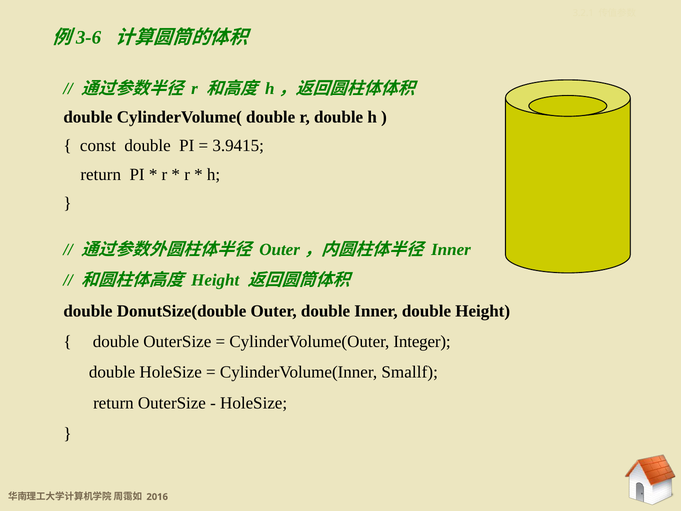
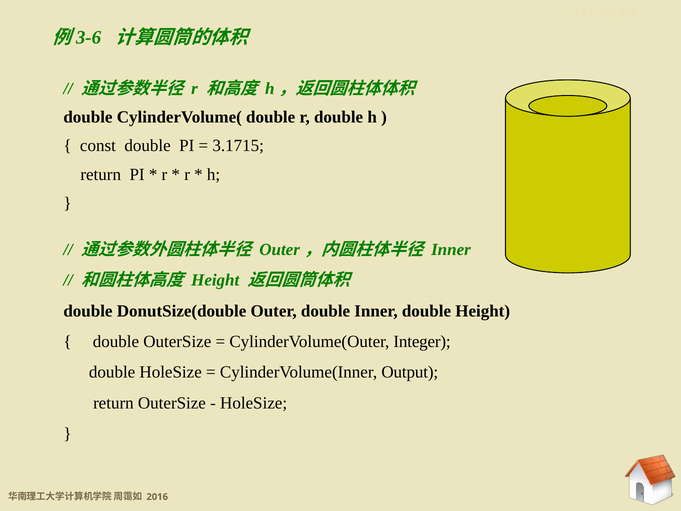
3.9415: 3.9415 -> 3.1715 (238, 146)
Smallf: Smallf -> Output (410, 372)
